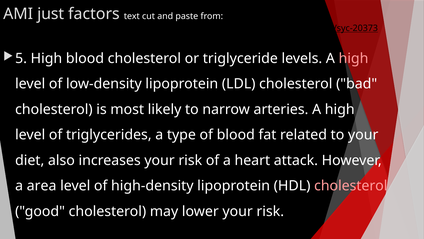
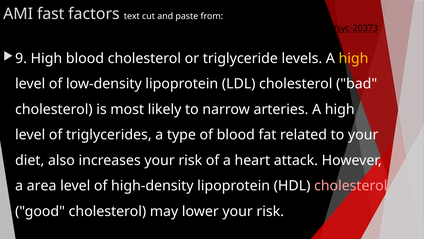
just: just -> fast (51, 14)
5: 5 -> 9 (21, 58)
high colour: pink -> yellow (354, 58)
